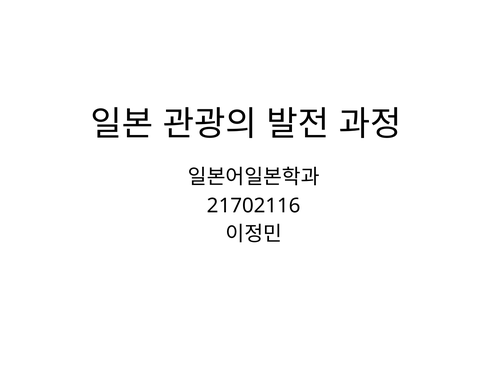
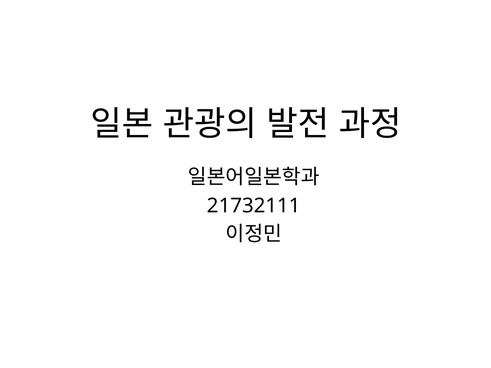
21702116: 21702116 -> 21732111 (254, 206)
